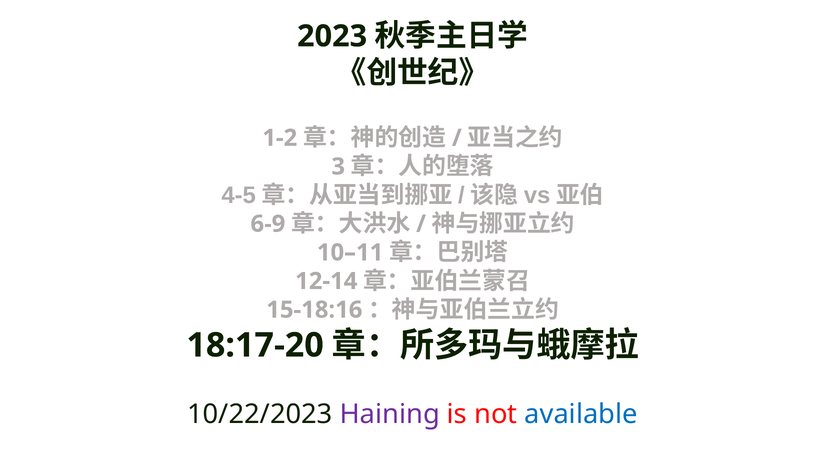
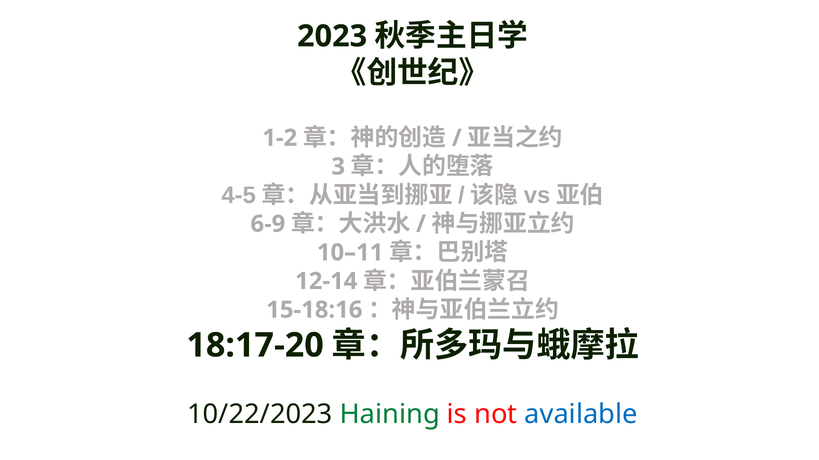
Haining colour: purple -> green (390, 415)
